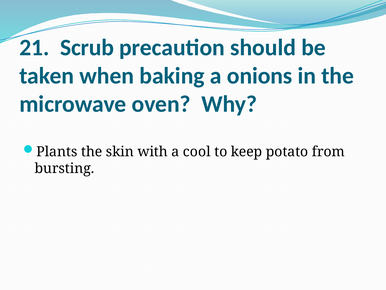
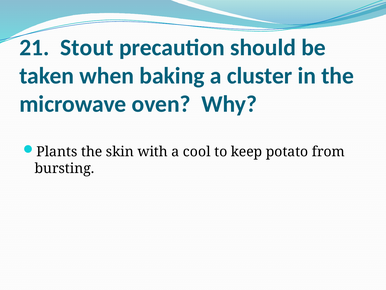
Scrub: Scrub -> Stout (87, 47)
onions: onions -> cluster (260, 76)
